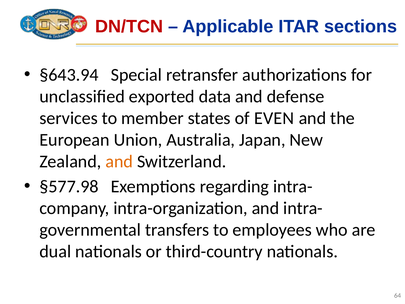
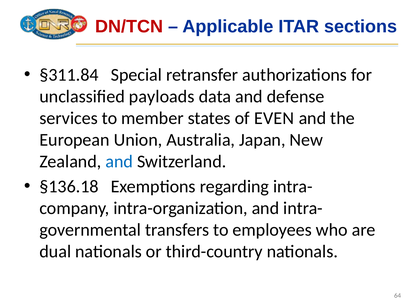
§643.94: §643.94 -> §311.84 (69, 75)
exported: exported -> payloads (162, 96)
and colour: orange -> blue (119, 161)
§577.98: §577.98 -> §136.18 (69, 186)
